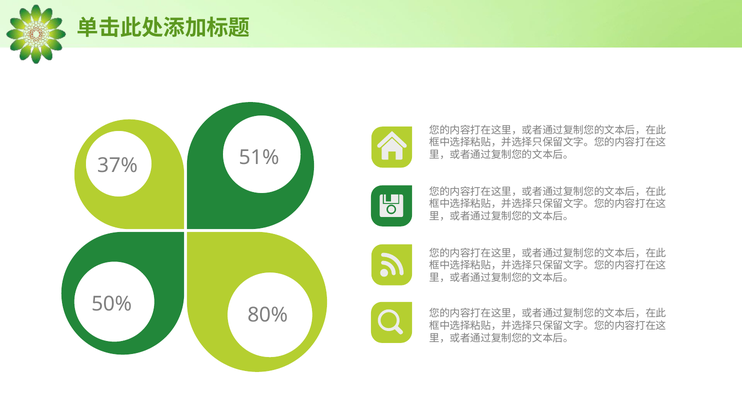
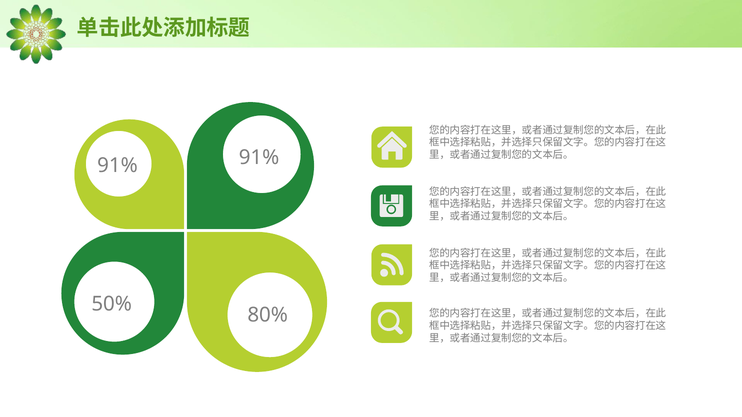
51%: 51% -> 91% (259, 157)
37%: 37% -> 91% (117, 166)
